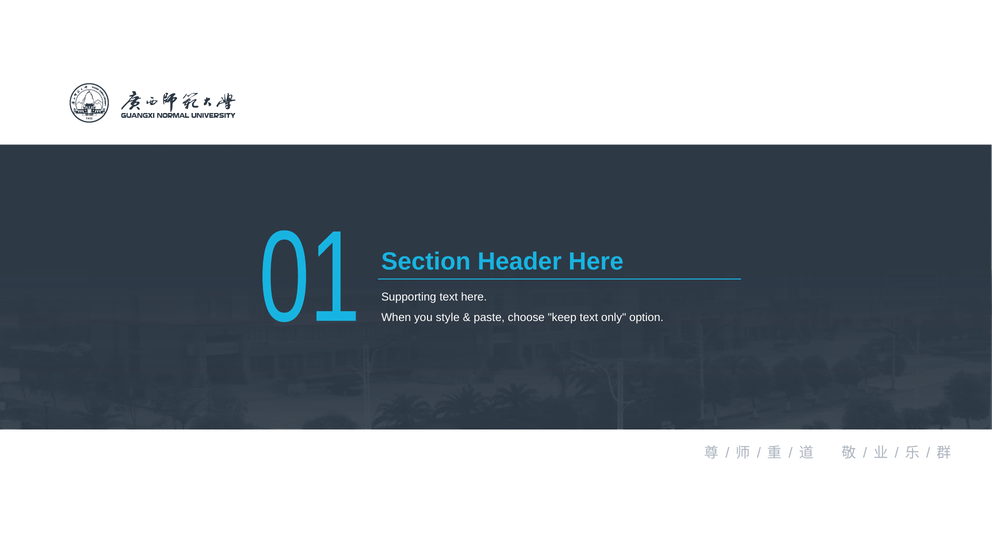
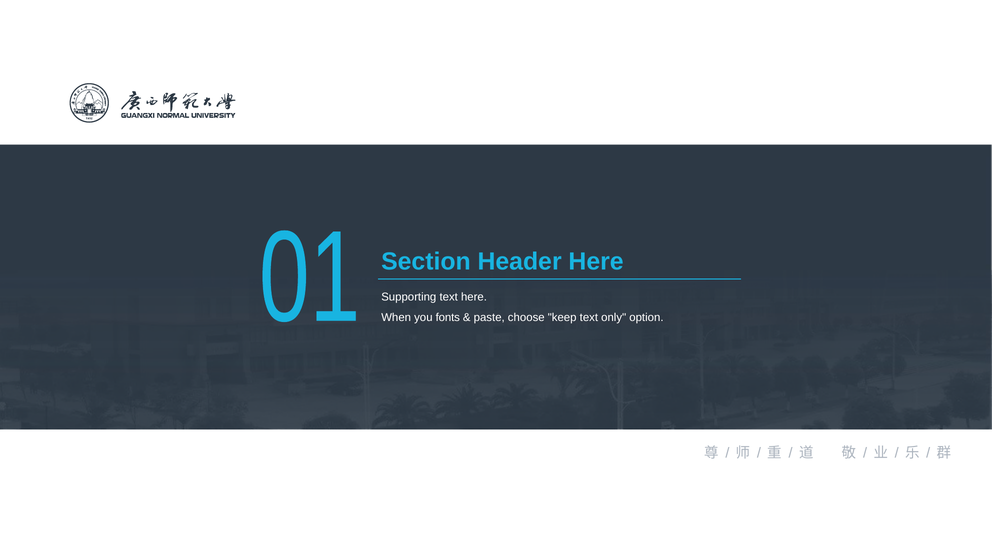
style: style -> fonts (448, 318)
